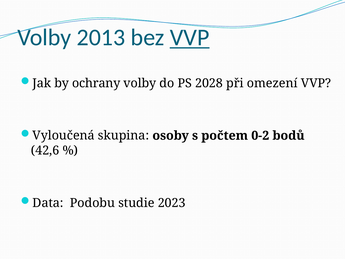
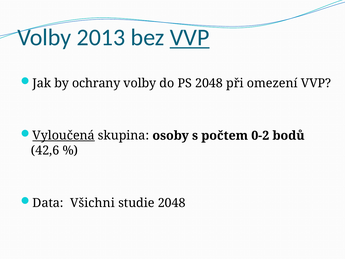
PS 2028: 2028 -> 2048 (209, 83)
Vyloučená underline: none -> present (64, 135)
Podobu: Podobu -> Všichni (92, 203)
studie 2023: 2023 -> 2048 (172, 203)
